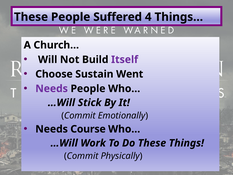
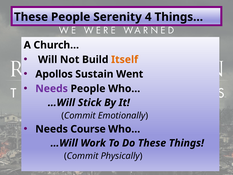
Suffered: Suffered -> Serenity (118, 17)
Itself colour: purple -> orange (125, 60)
Choose: Choose -> Apollos (54, 74)
